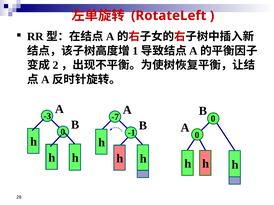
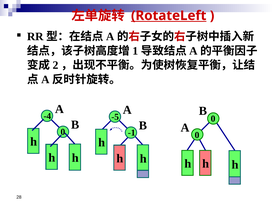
RotateLeft underline: none -> present (169, 16)
-3: -3 -> -4 (47, 116)
-7: -7 -> -5 (115, 117)
